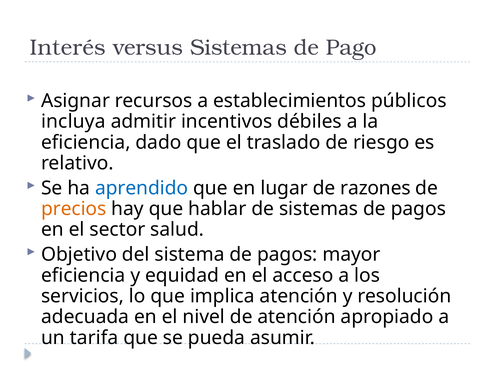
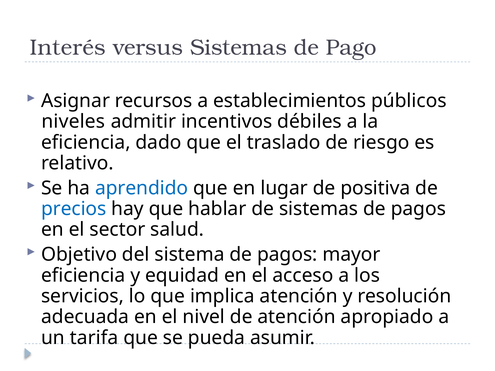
incluya: incluya -> niveles (73, 122)
razones: razones -> positiva (375, 188)
precios colour: orange -> blue (74, 209)
